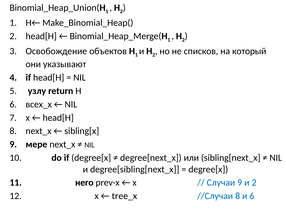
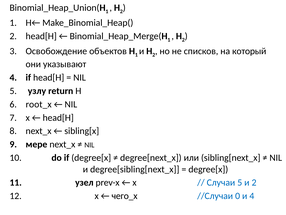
всех_x: всех_x -> root_x (39, 104)
него: него -> узел (84, 182)
Случаи 9: 9 -> 5 (240, 182)
tree_x: tree_x -> чего_x (125, 196)
//Случаи 8: 8 -> 0 (238, 196)
и 6: 6 -> 4 (252, 196)
